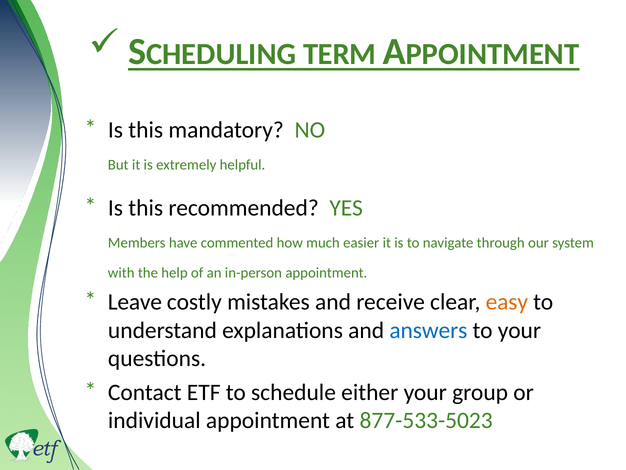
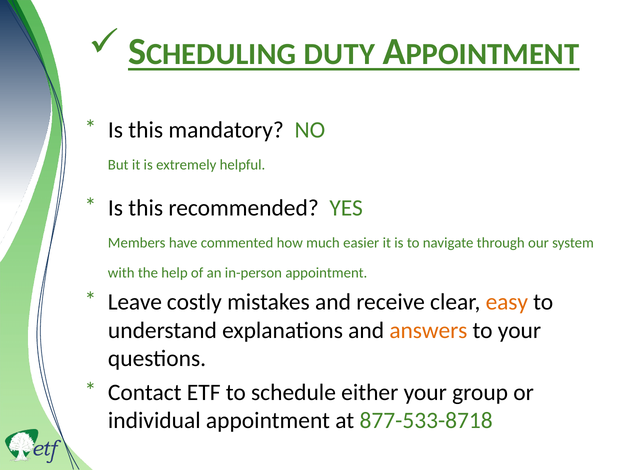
TERM: TERM -> DUTY (339, 54)
answers colour: blue -> orange (428, 330)
877-533-5023: 877-533-5023 -> 877-533-8718 (426, 420)
